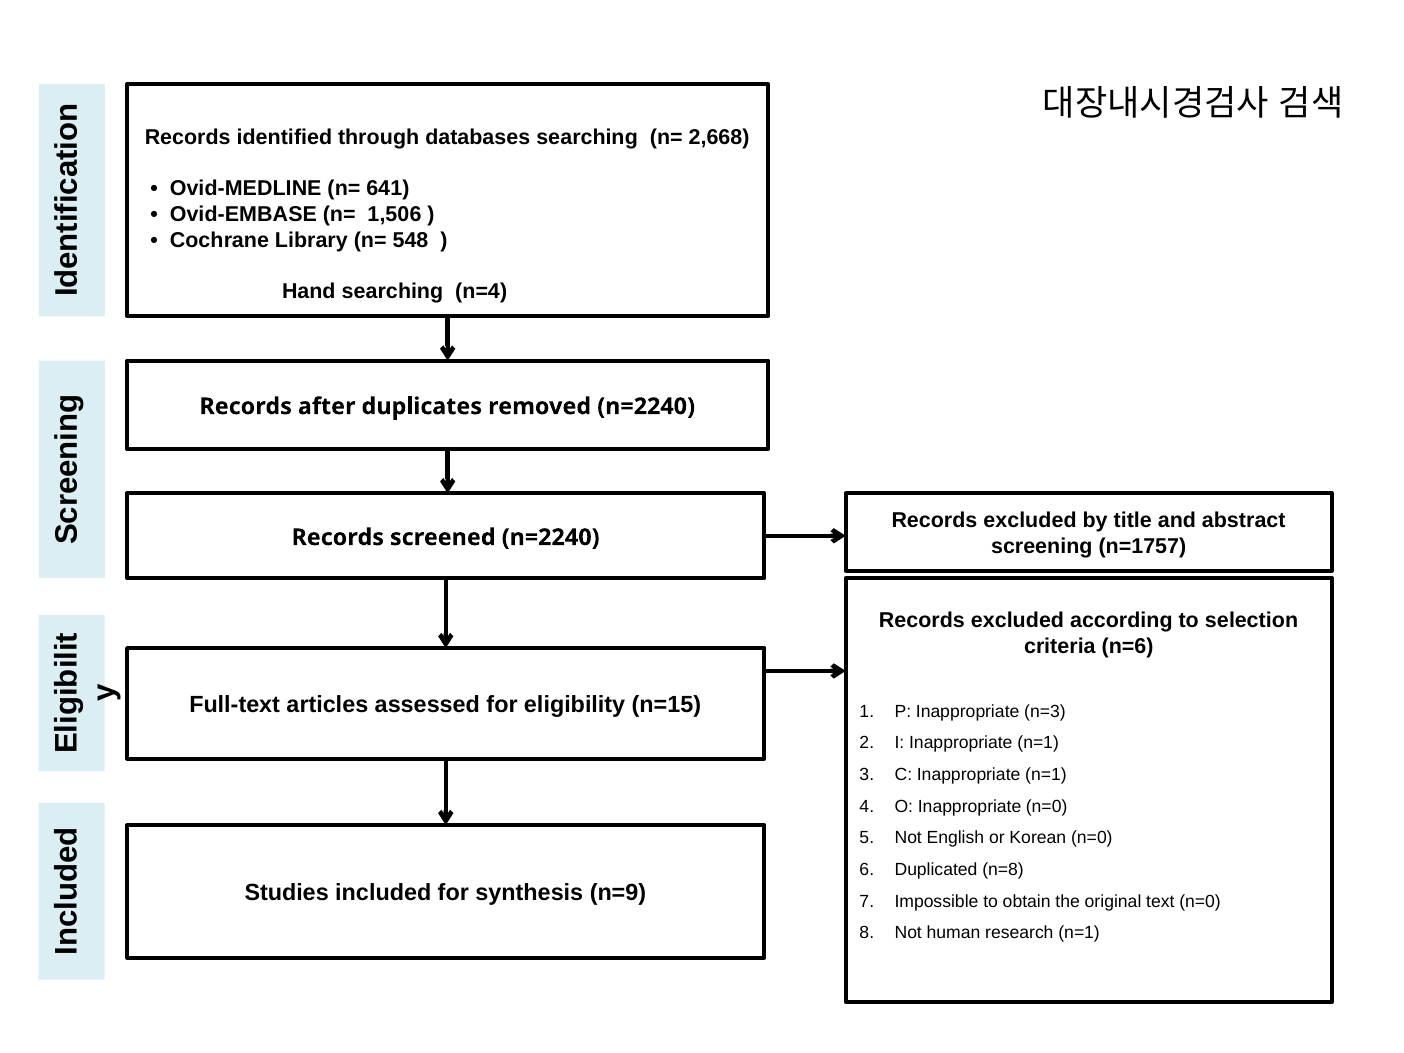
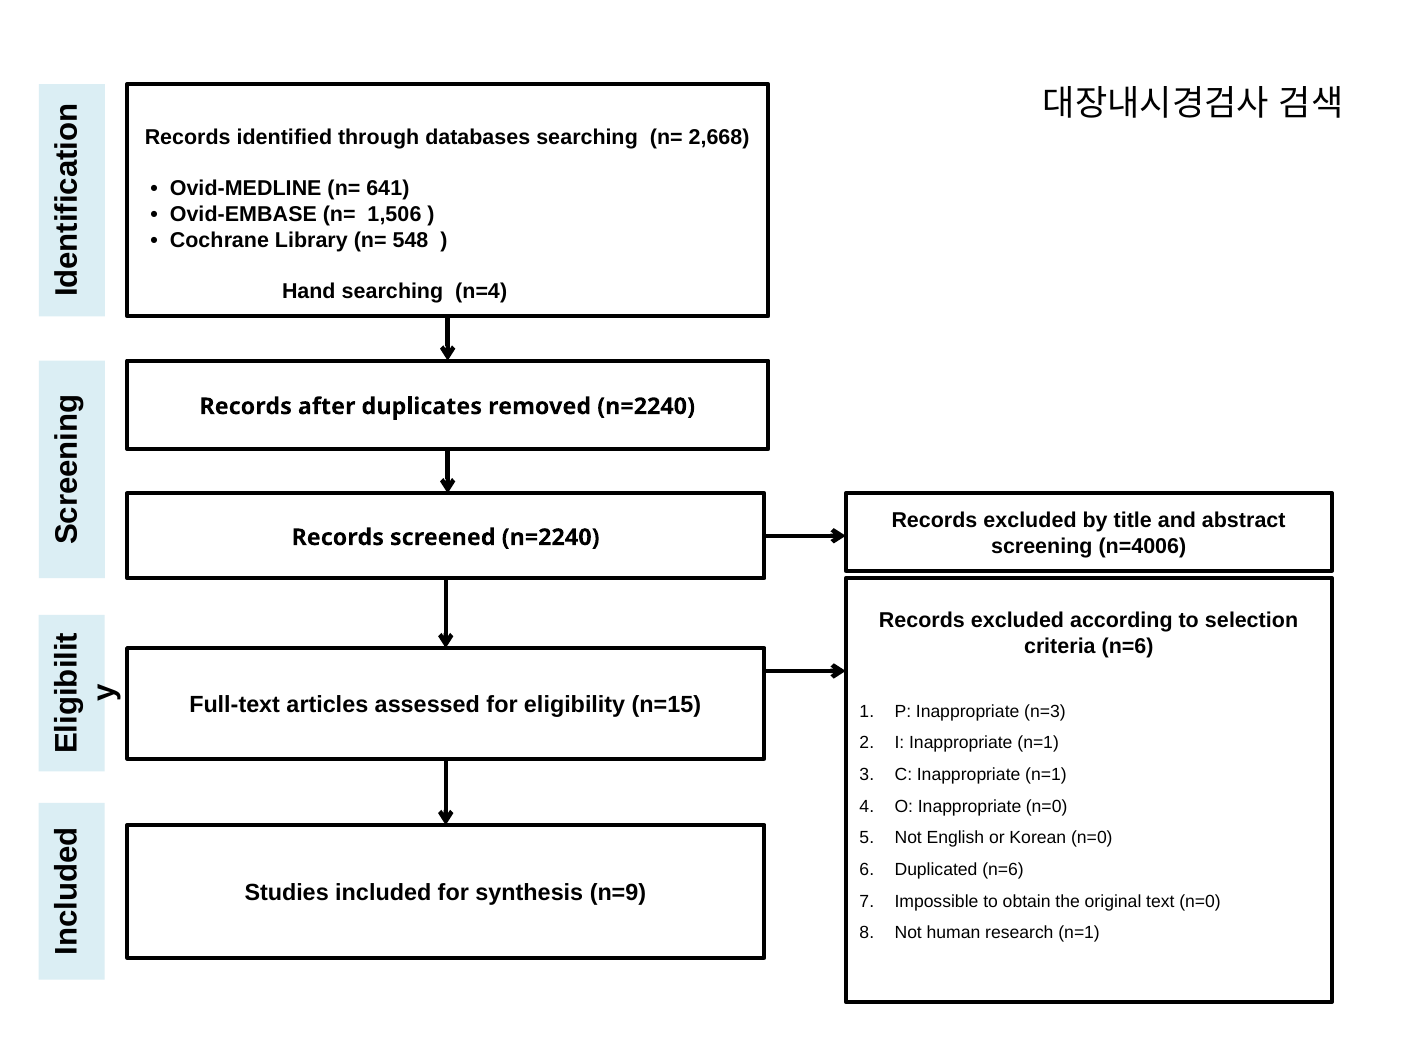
n=1757: n=1757 -> n=4006 (1142, 546)
Duplicated n=8: n=8 -> n=6 (1003, 870)
